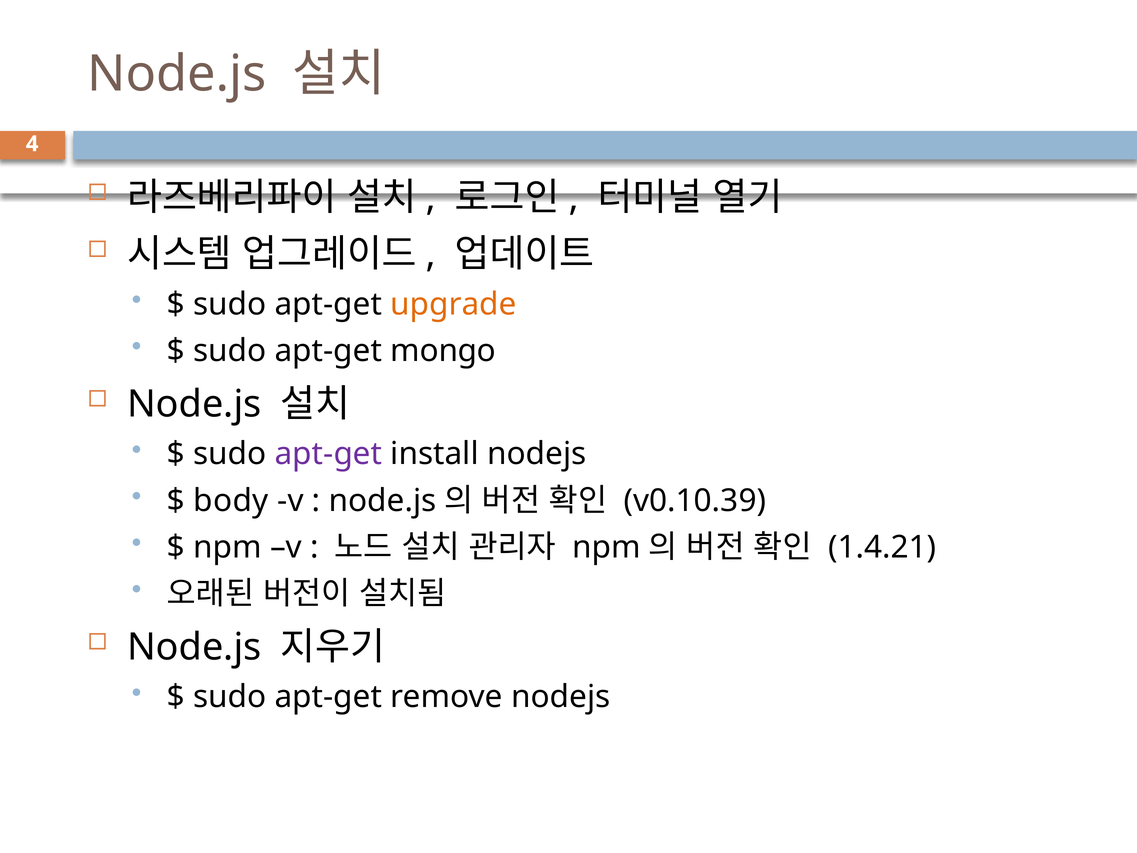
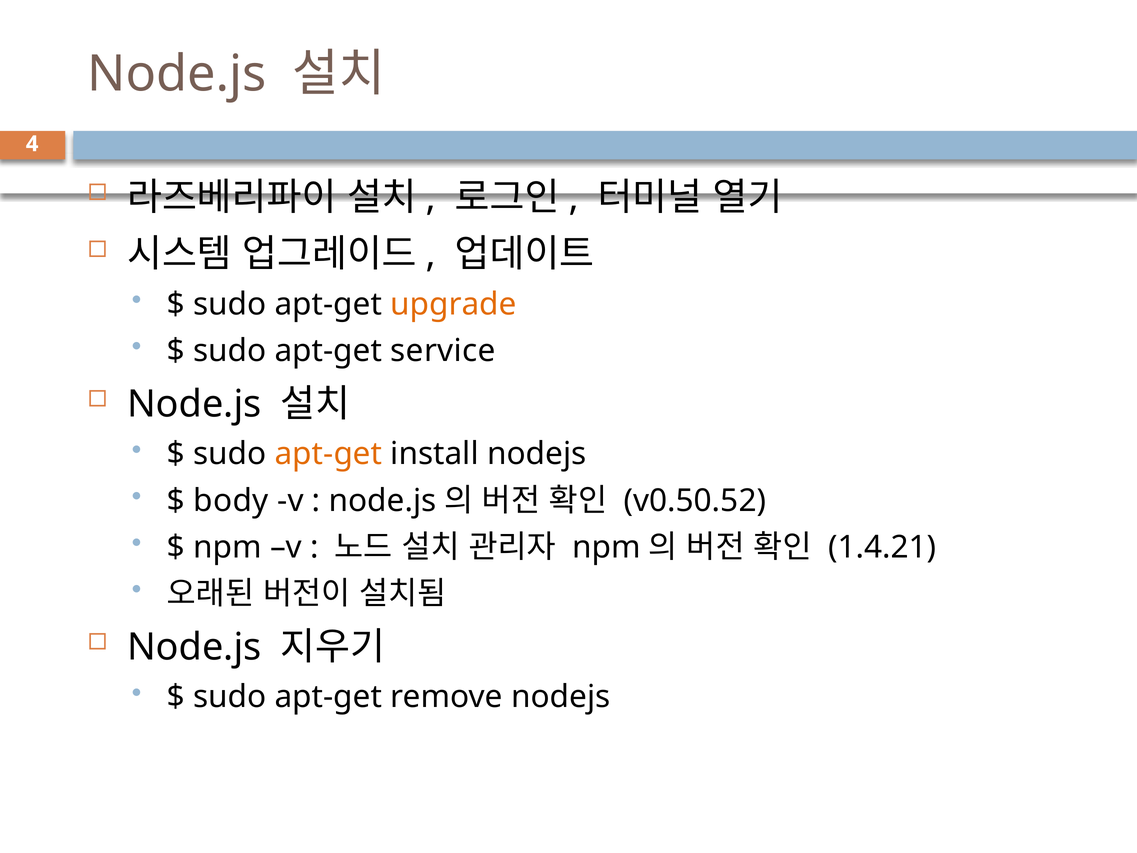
mongo: mongo -> service (443, 351)
apt-get colour: purple -> orange (328, 454)
v0.10.39: v0.10.39 -> v0.50.52 (695, 501)
